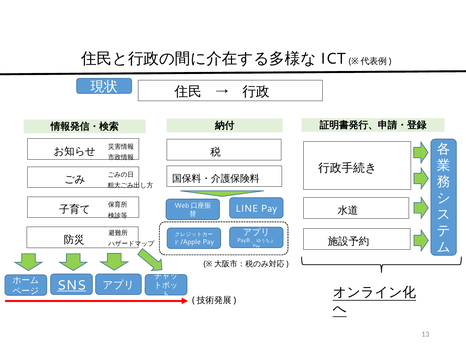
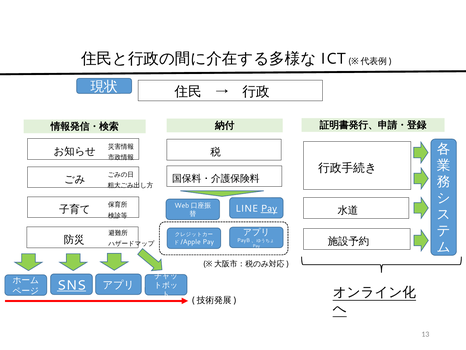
Pay underline: none -> present (269, 208)
